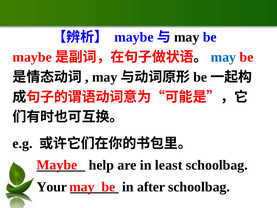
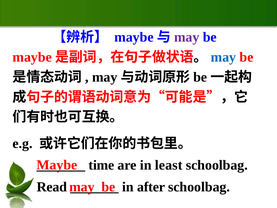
may colour: black -> purple (187, 37)
help: help -> time (101, 165)
Your: Your -> Read (52, 187)
